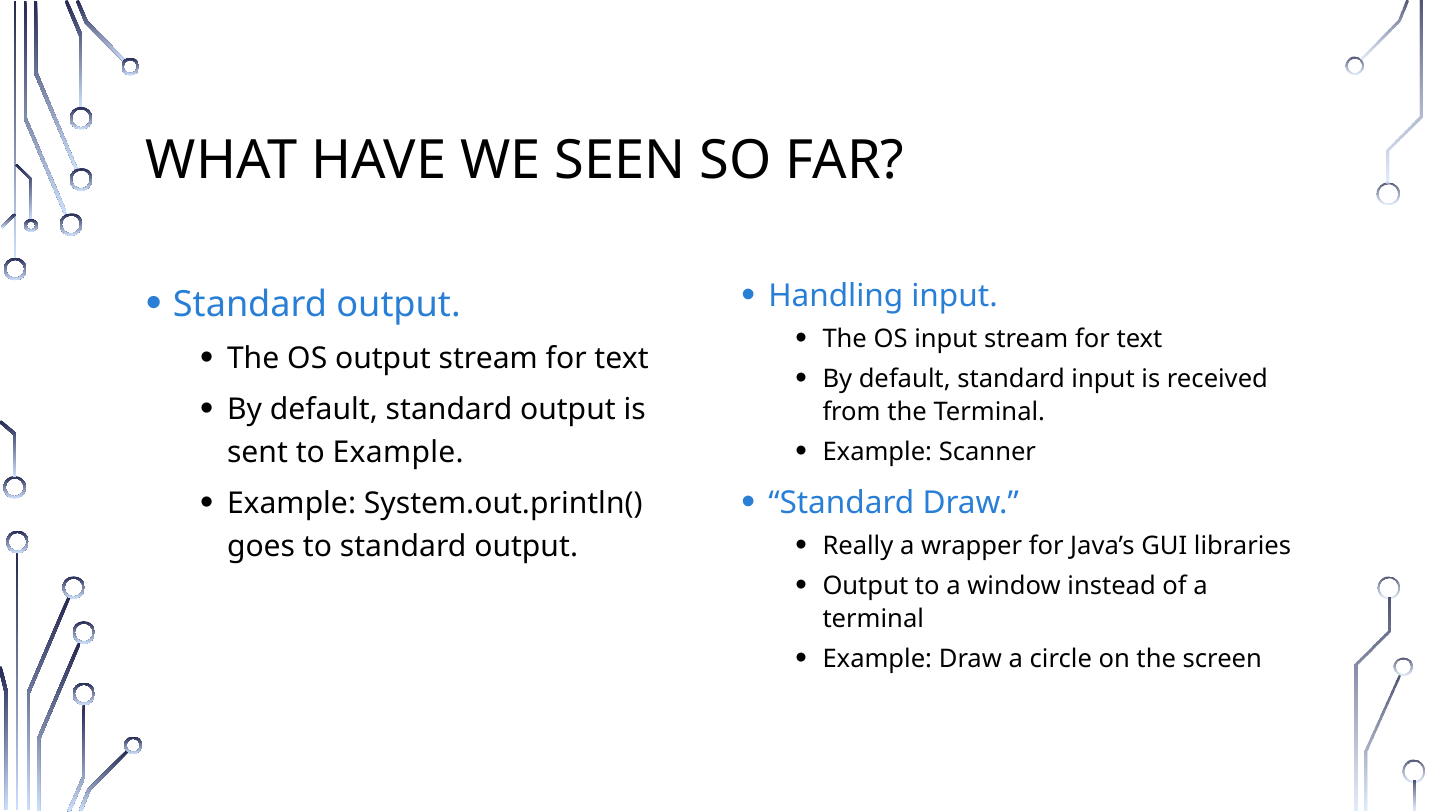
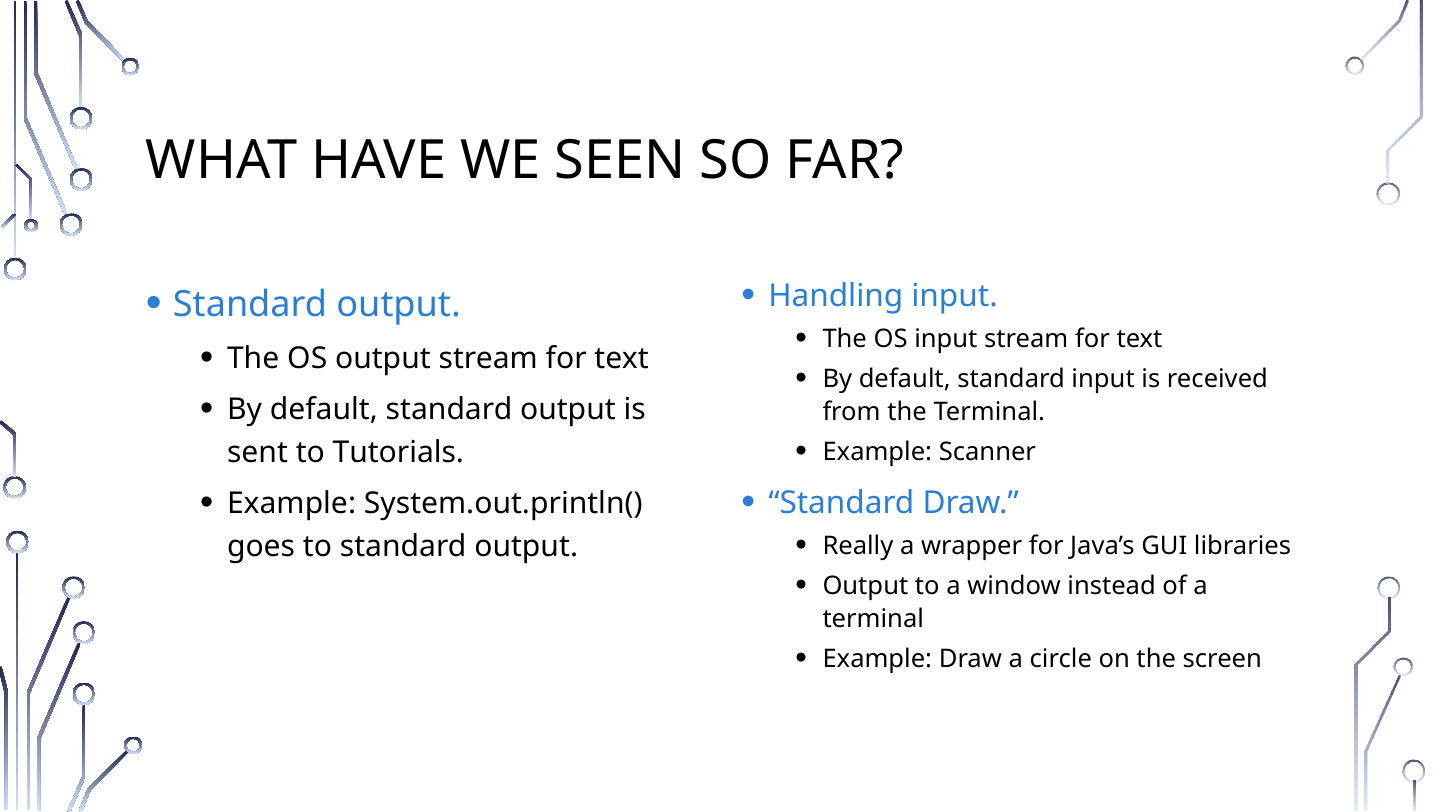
to Example: Example -> Tutorials (398, 453)
